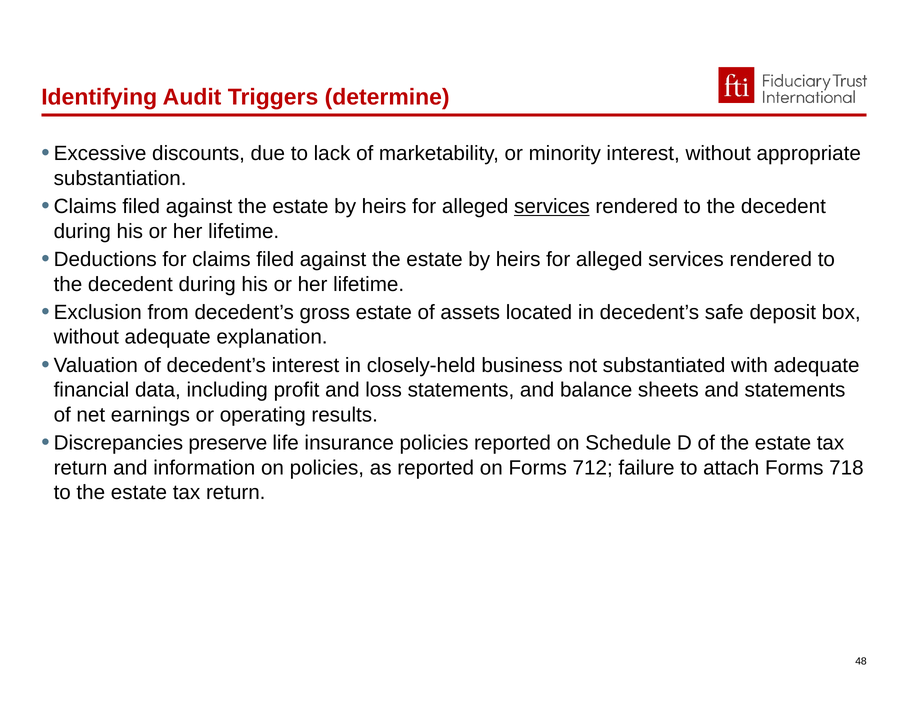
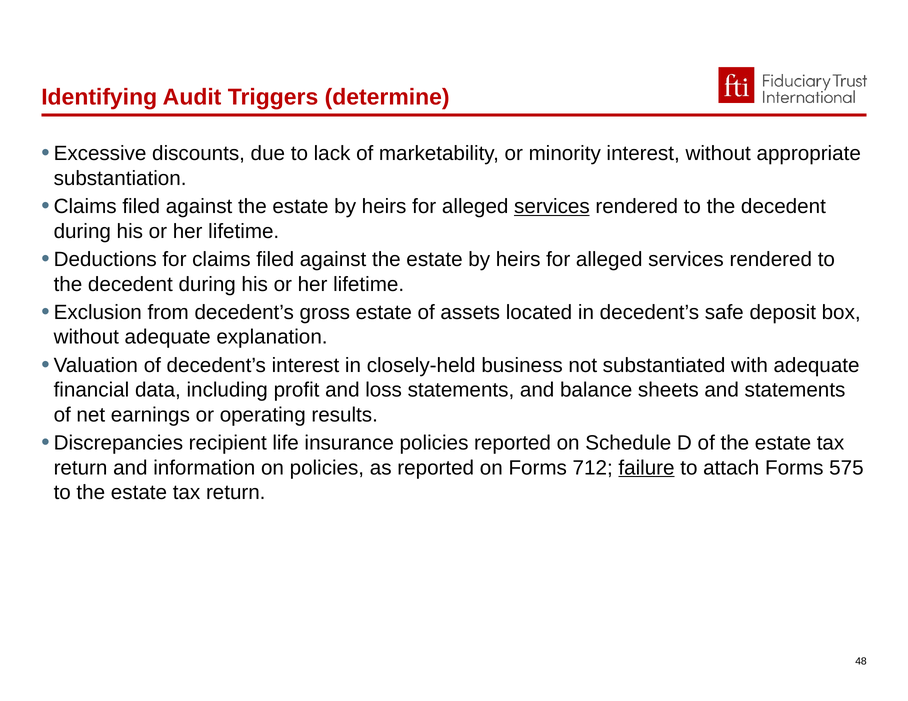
preserve: preserve -> recipient (228, 443)
failure underline: none -> present (647, 468)
718: 718 -> 575 (846, 468)
